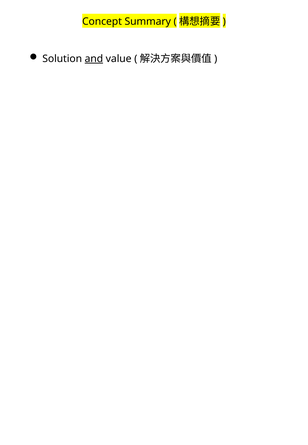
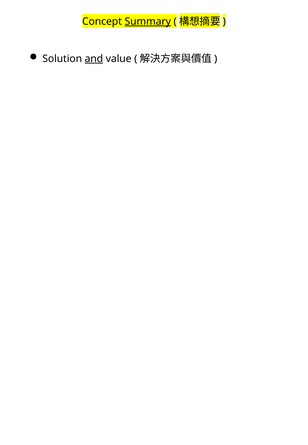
Summary underline: none -> present (148, 21)
